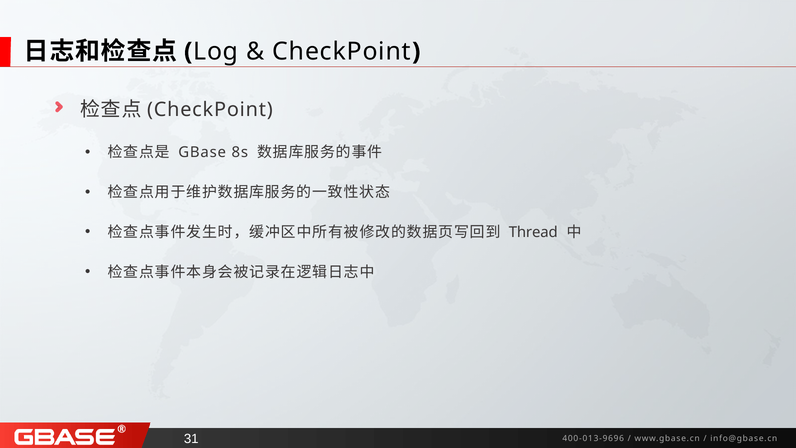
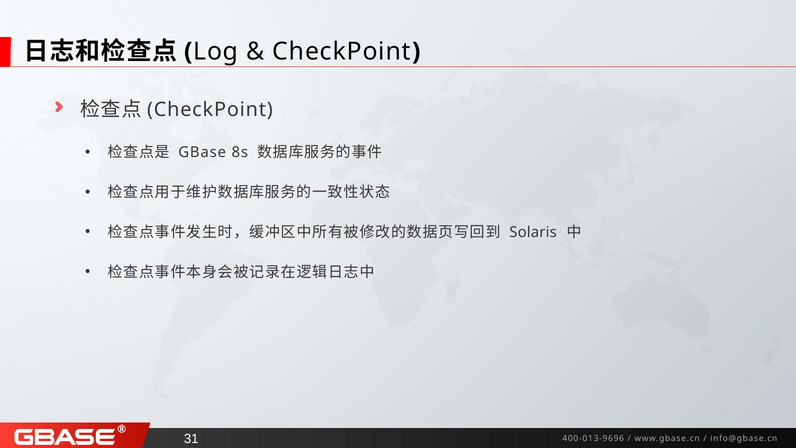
Thread: Thread -> Solaris (533, 232)
